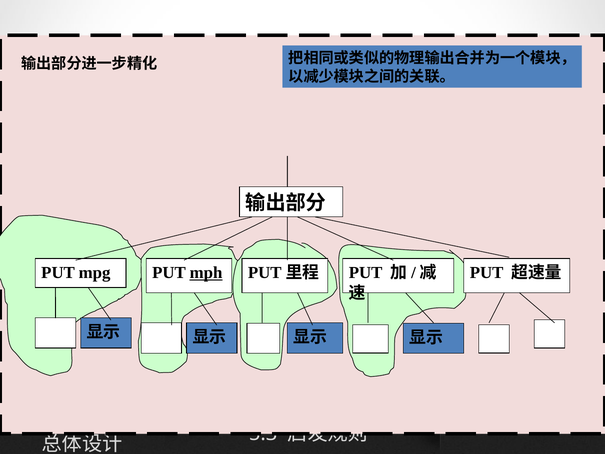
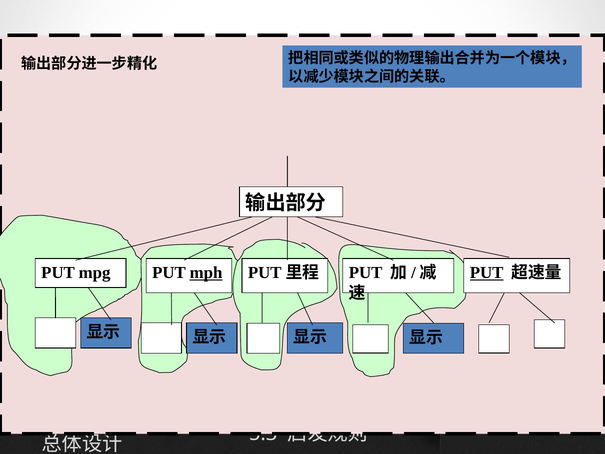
PUT underline: none -> present (487, 273)
